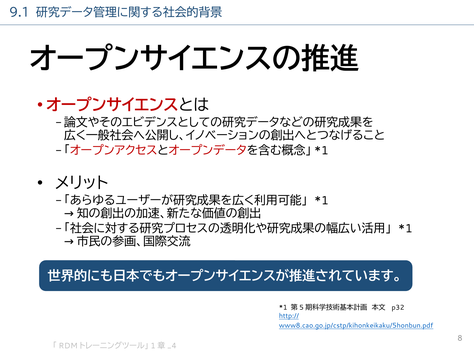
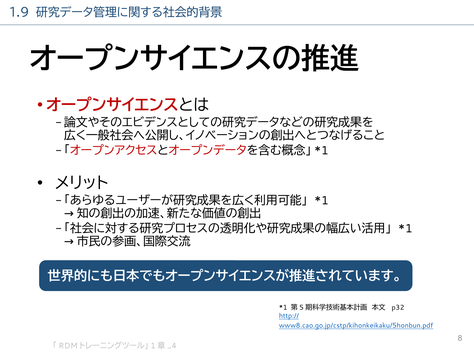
9.1: 9.1 -> 1.9 (19, 13)
